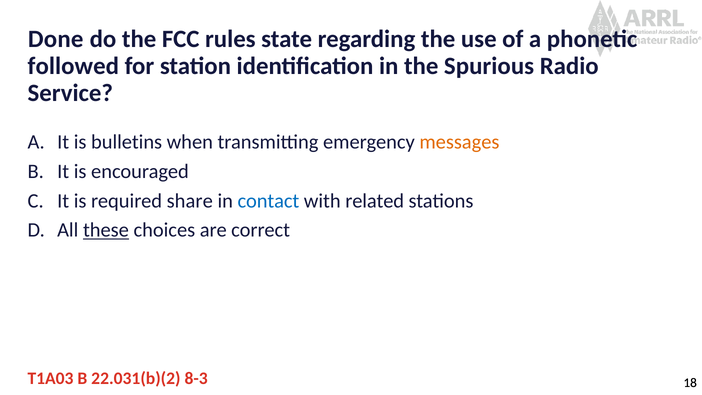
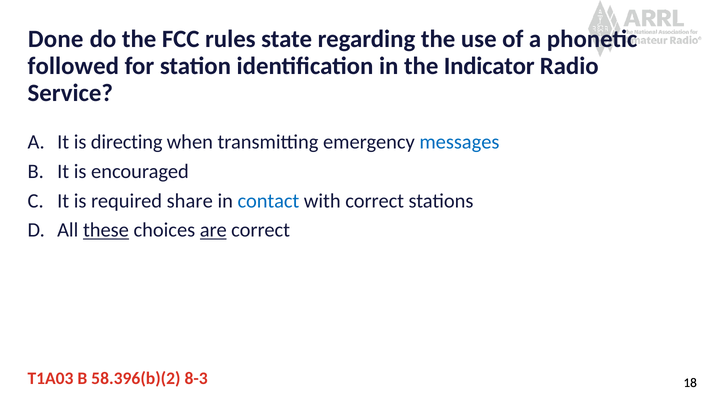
Spurious: Spurious -> Indicator (489, 66)
bulletins: bulletins -> directing (127, 142)
messages colour: orange -> blue (459, 142)
with related: related -> correct (375, 201)
are underline: none -> present (213, 230)
22.031(b)(2: 22.031(b)(2 -> 58.396(b)(2 (136, 378)
